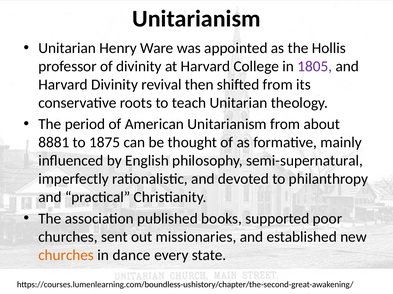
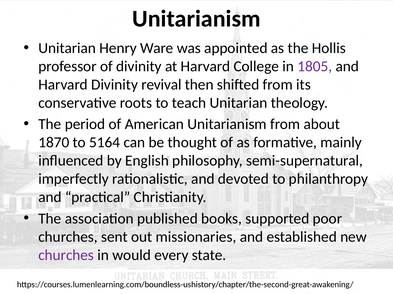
8881: 8881 -> 1870 (54, 143)
1875: 1875 -> 5164 (105, 143)
churches colour: orange -> purple (66, 256)
dance: dance -> would (132, 256)
